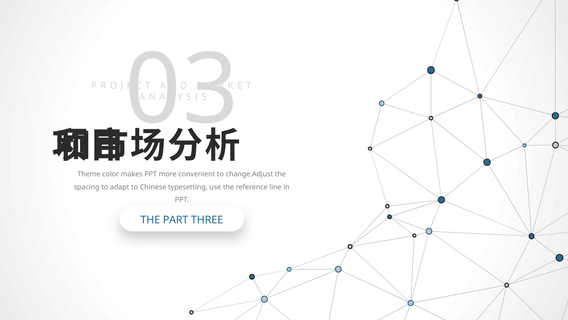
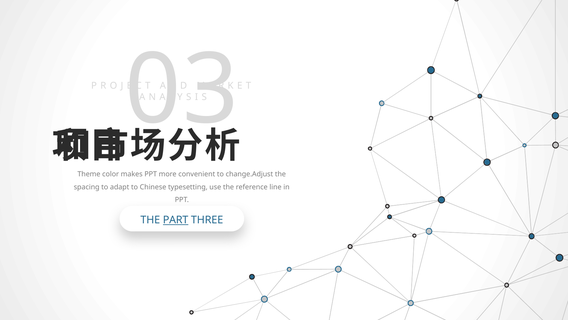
PART underline: none -> present (176, 220)
